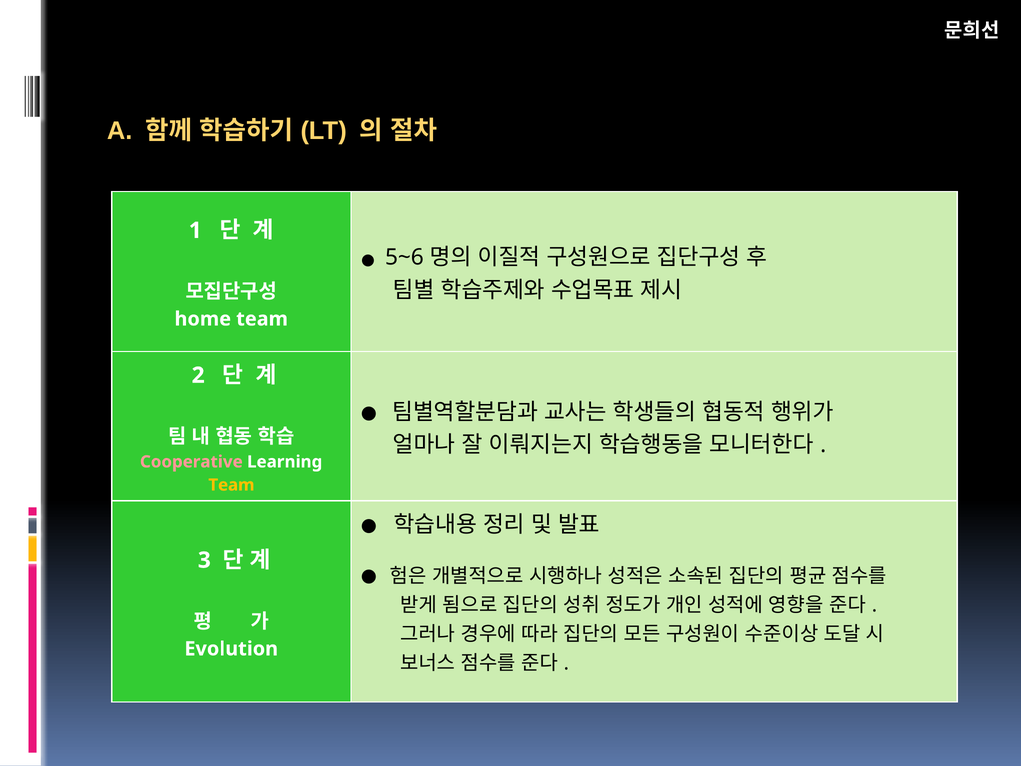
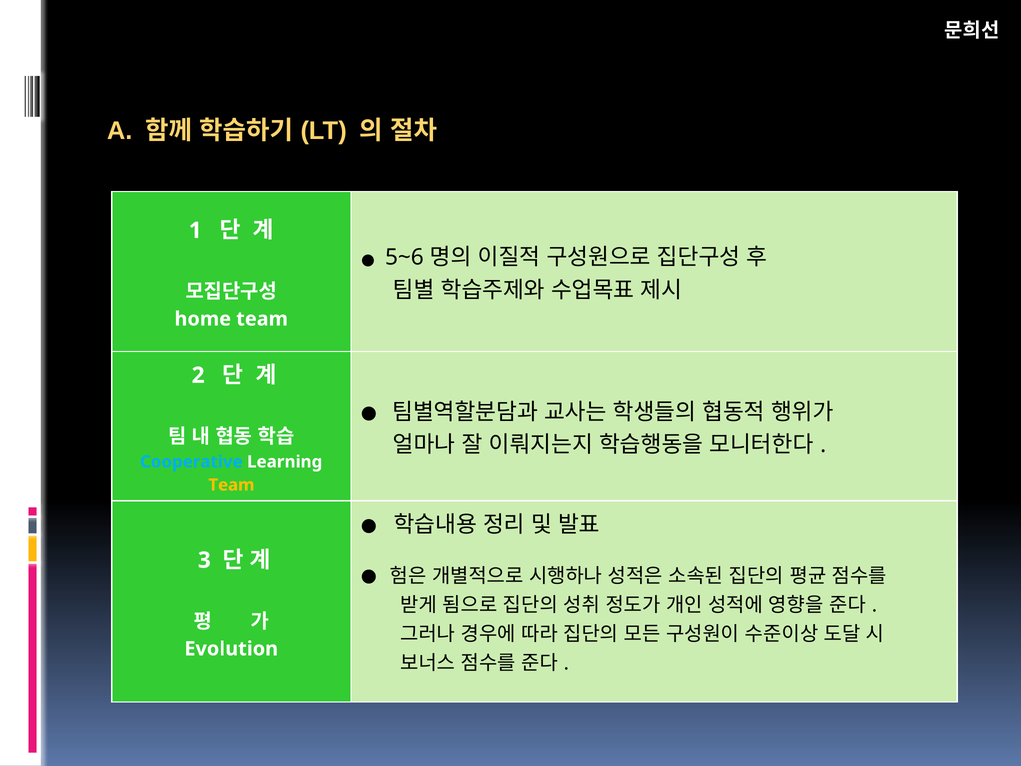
Cooperative colour: pink -> light blue (191, 462)
